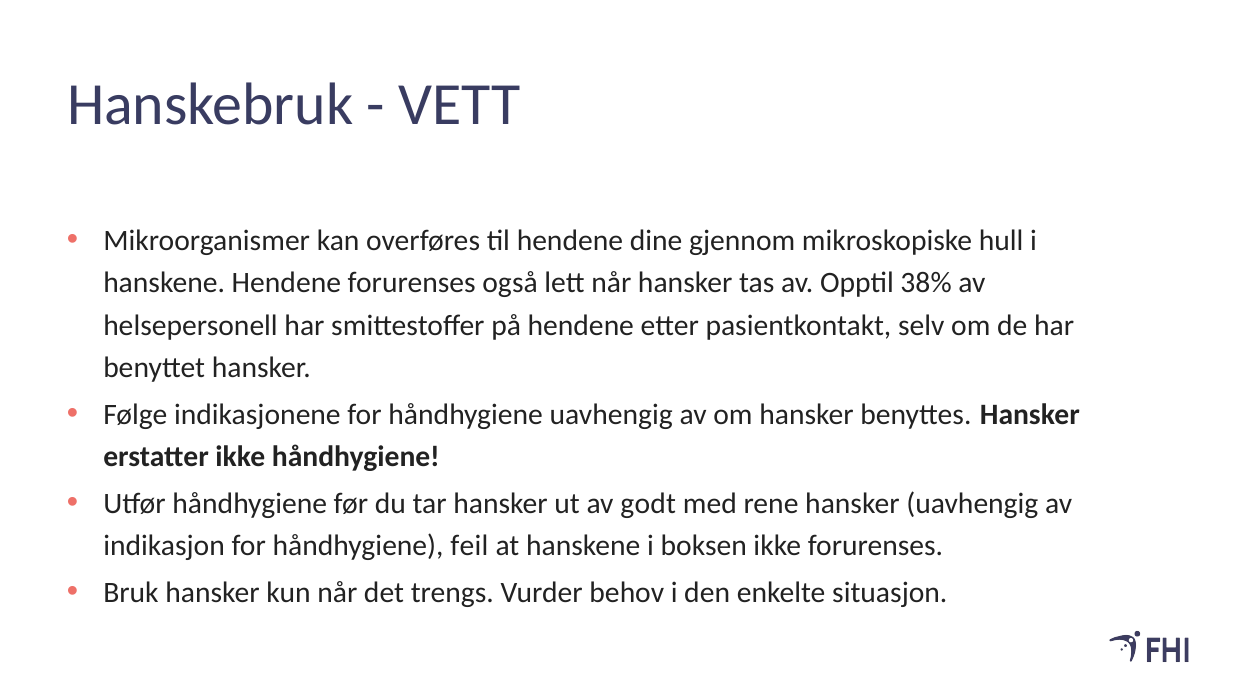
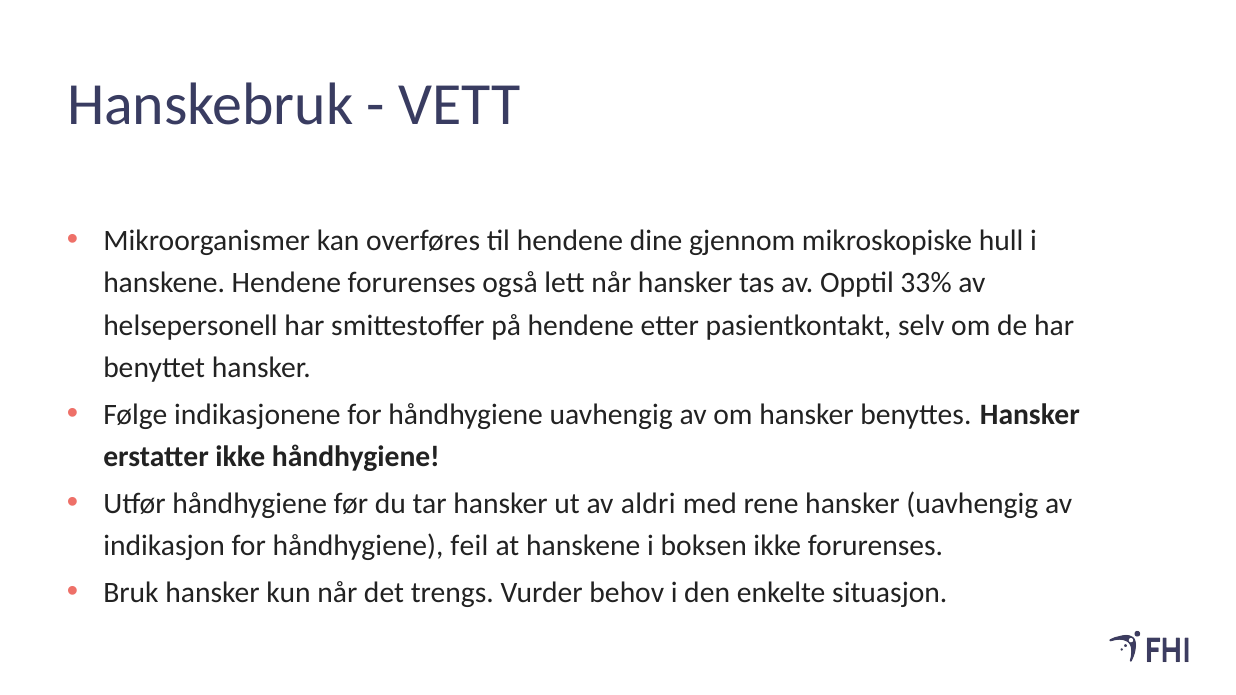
38%: 38% -> 33% (926, 283)
godt: godt -> aldri (648, 504)
